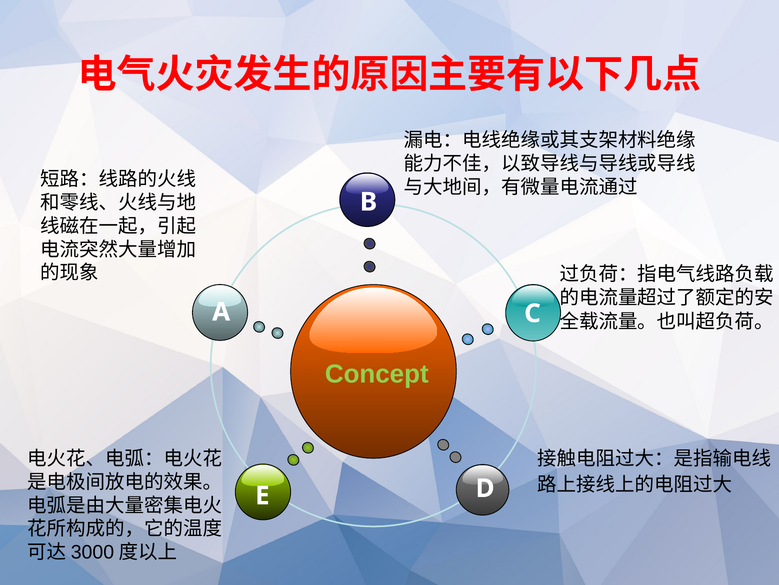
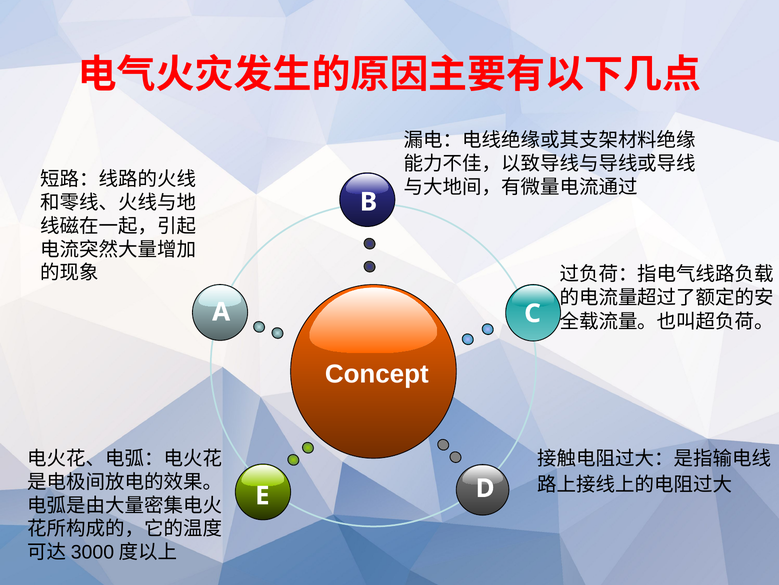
Concept colour: light green -> white (377, 374)
